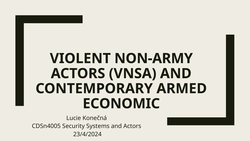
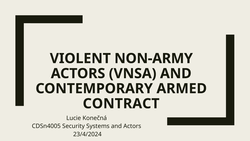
ECONOMIC: ECONOMIC -> CONTRACT (121, 103)
